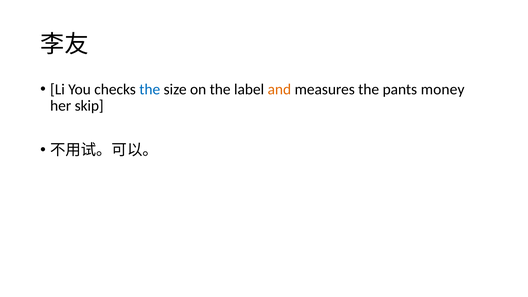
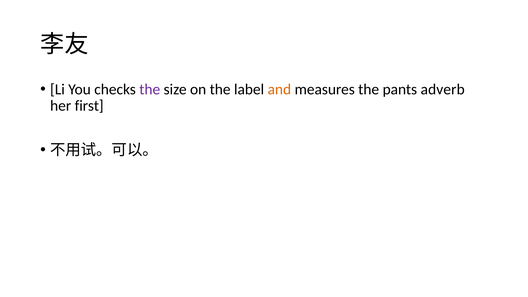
the colour: blue -> purple (150, 89)
money: money -> adverb (443, 89)
skip: skip -> first (89, 106)
